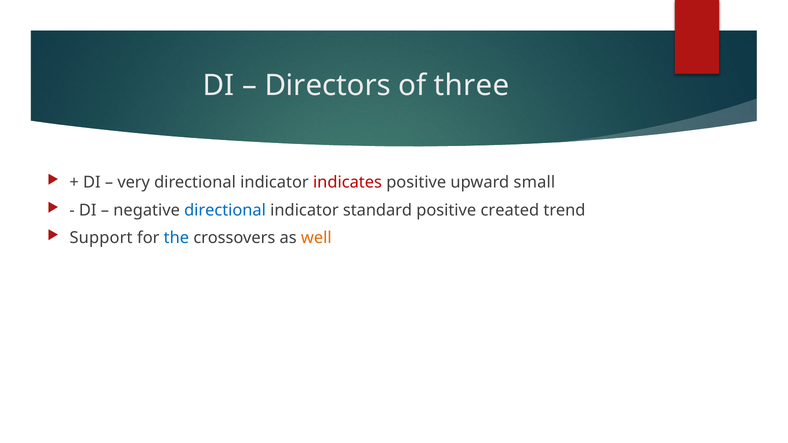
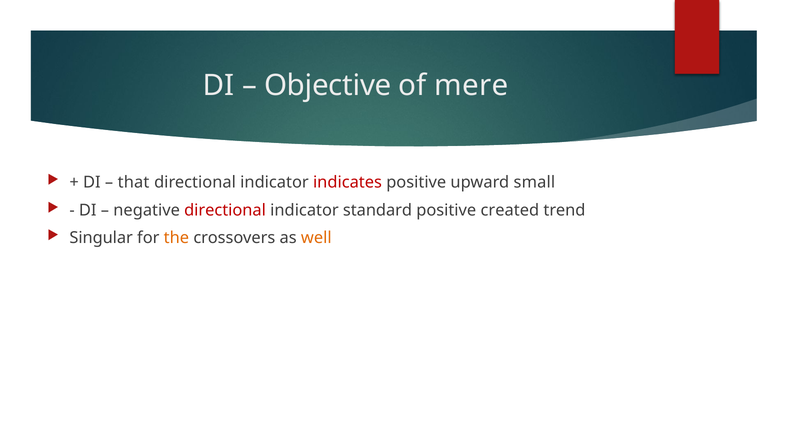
Directors: Directors -> Objective (328, 86)
three: three -> mere (472, 86)
very: very -> that (134, 182)
directional colour: blue -> red (225, 210)
Support: Support -> Singular (101, 238)
the colour: blue -> orange (176, 238)
